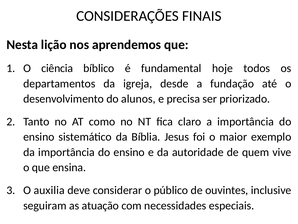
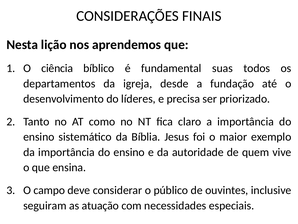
hoje: hoje -> suas (222, 68)
alunos: alunos -> líderes (138, 99)
auxilia: auxilia -> campo (49, 190)
